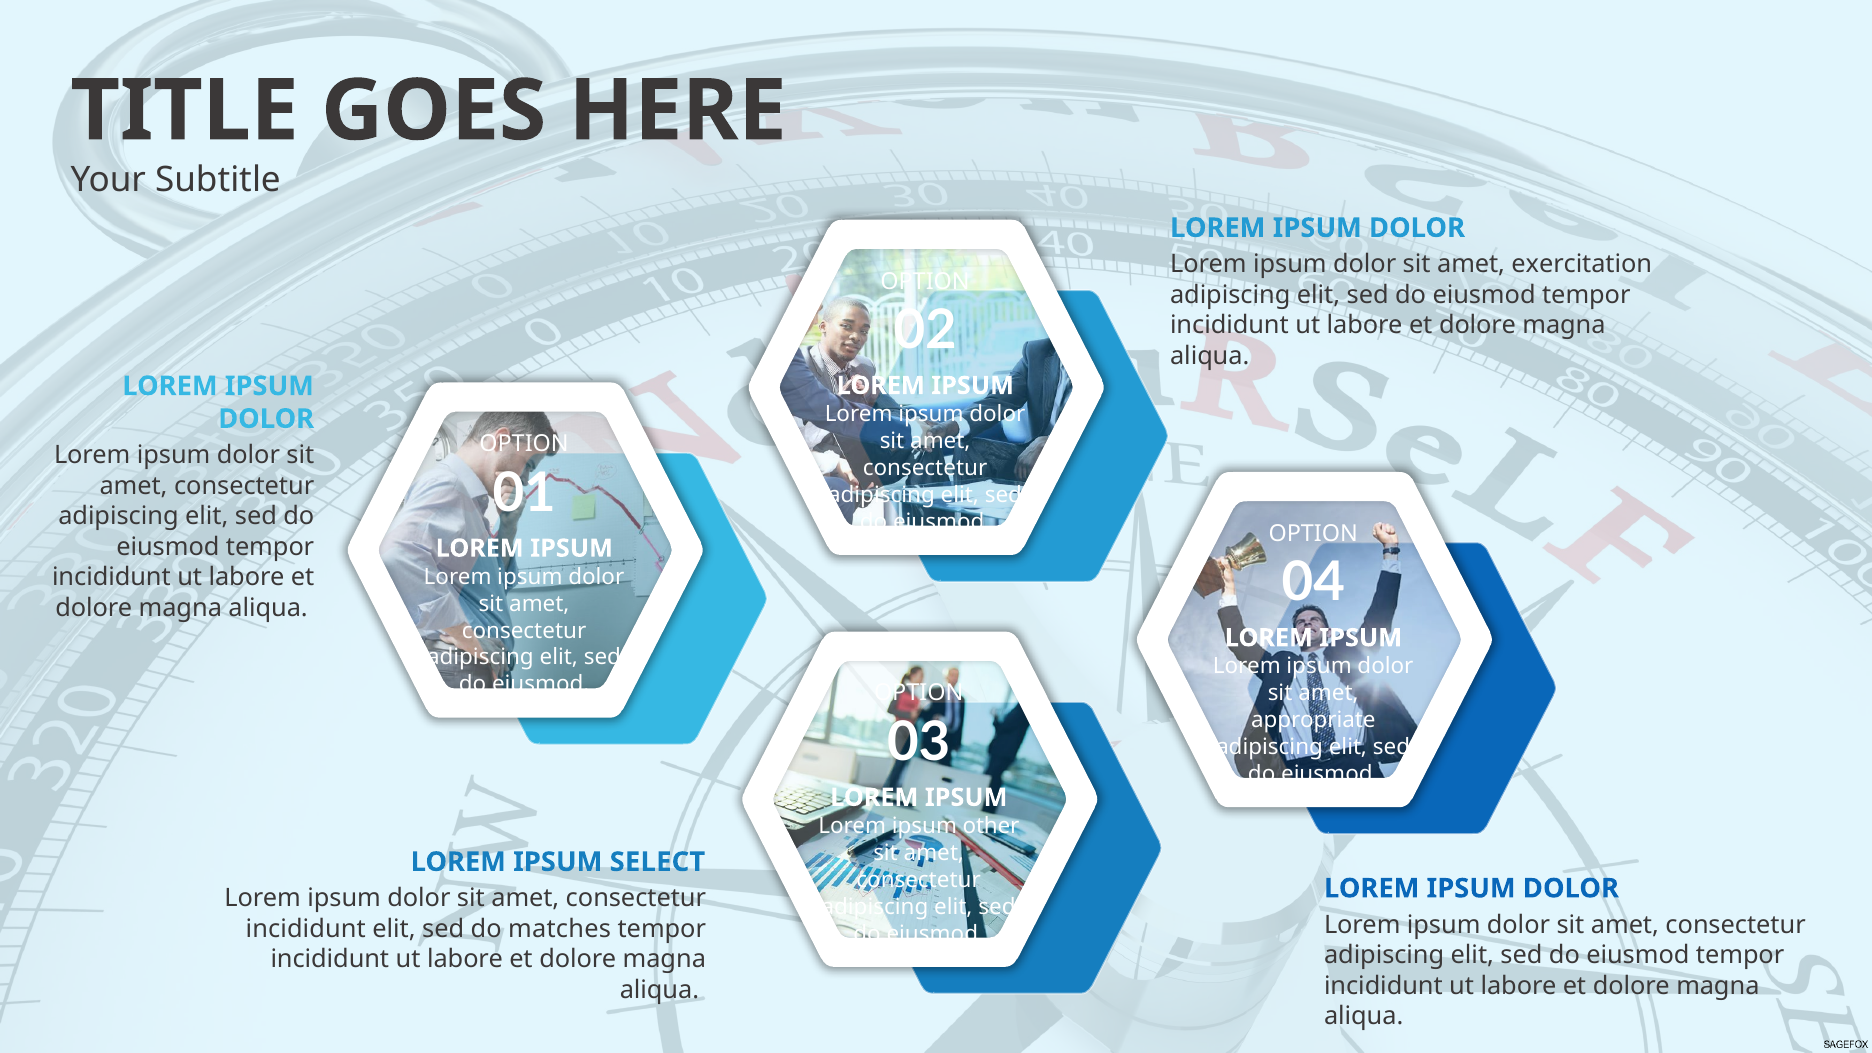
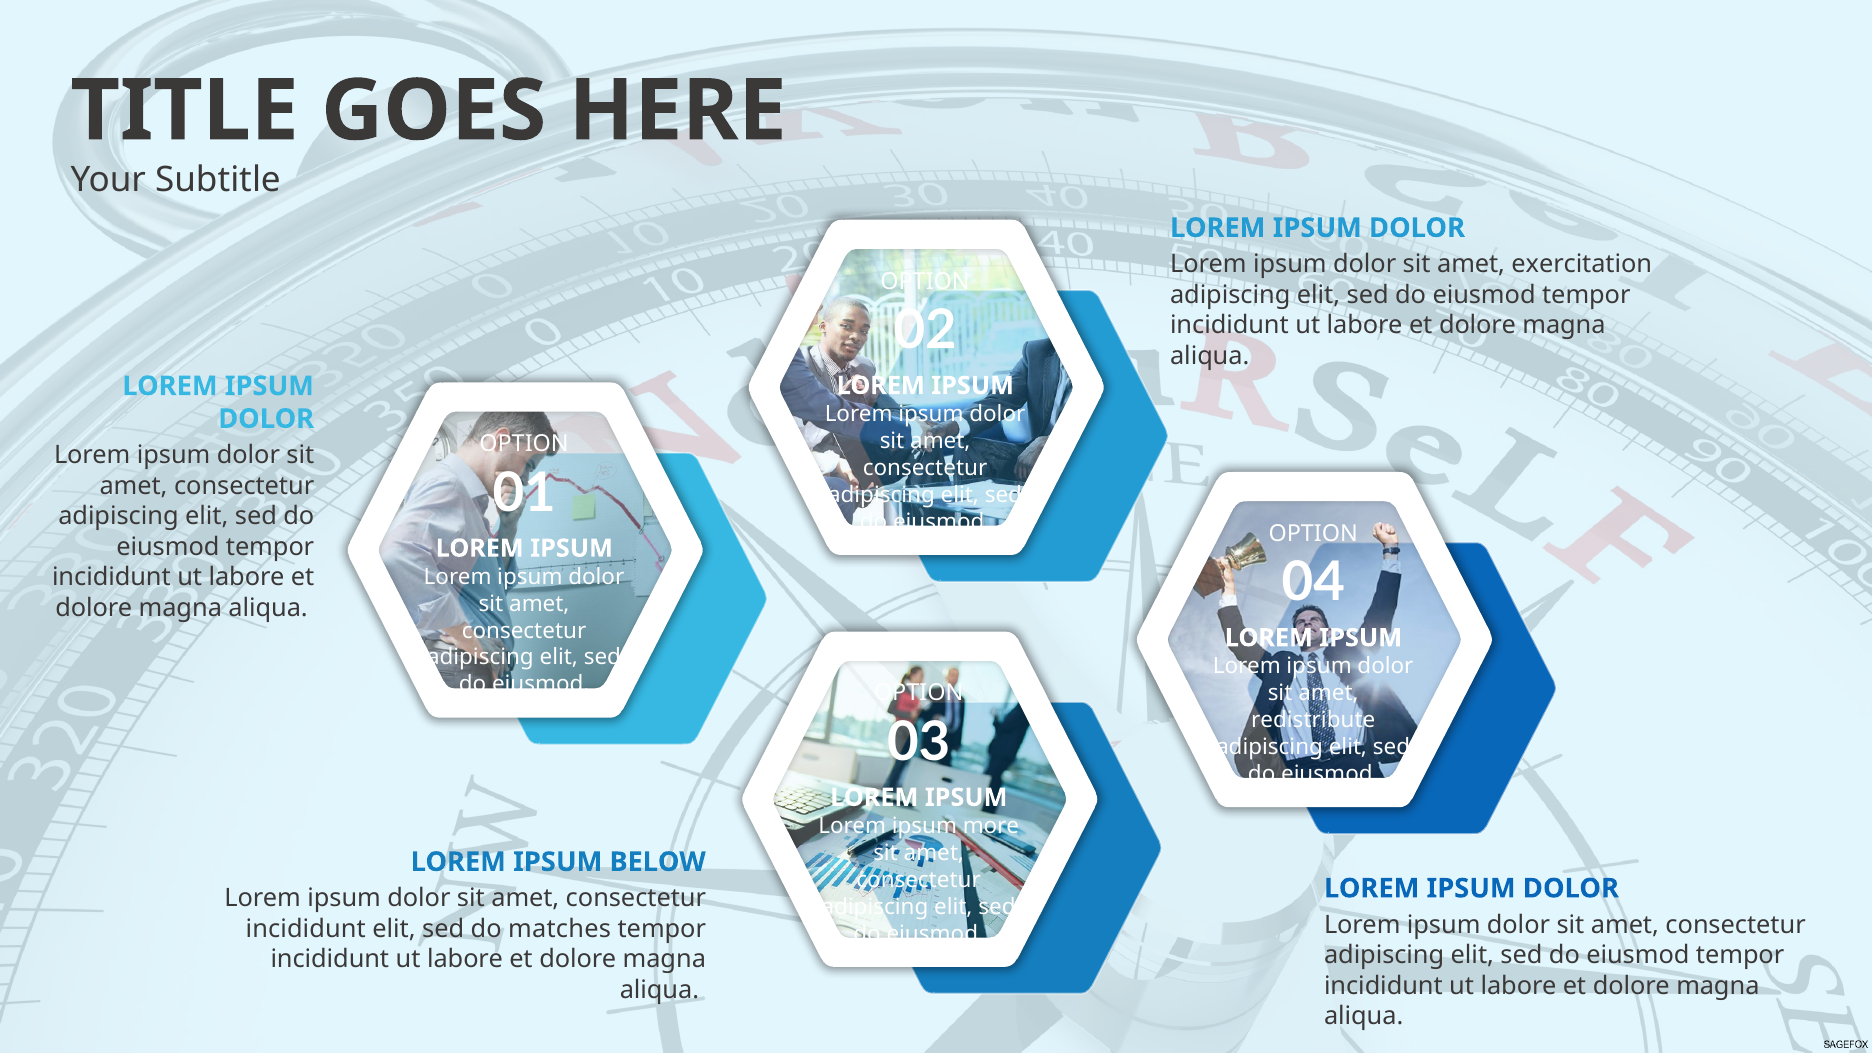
appropriate: appropriate -> redistribute (1313, 720)
other: other -> more (991, 826)
SELECT: SELECT -> BELOW (658, 862)
